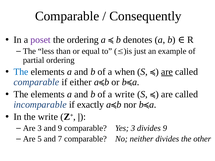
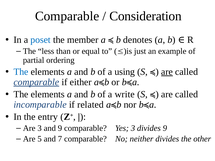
Consequently: Consequently -> Consideration (146, 16)
poset colour: purple -> blue (41, 40)
the ordering: ordering -> member (83, 40)
when: when -> using (125, 72)
comparable underline: none -> present (36, 82)
exactly: exactly -> related (90, 105)
the write: write -> entry (48, 117)
